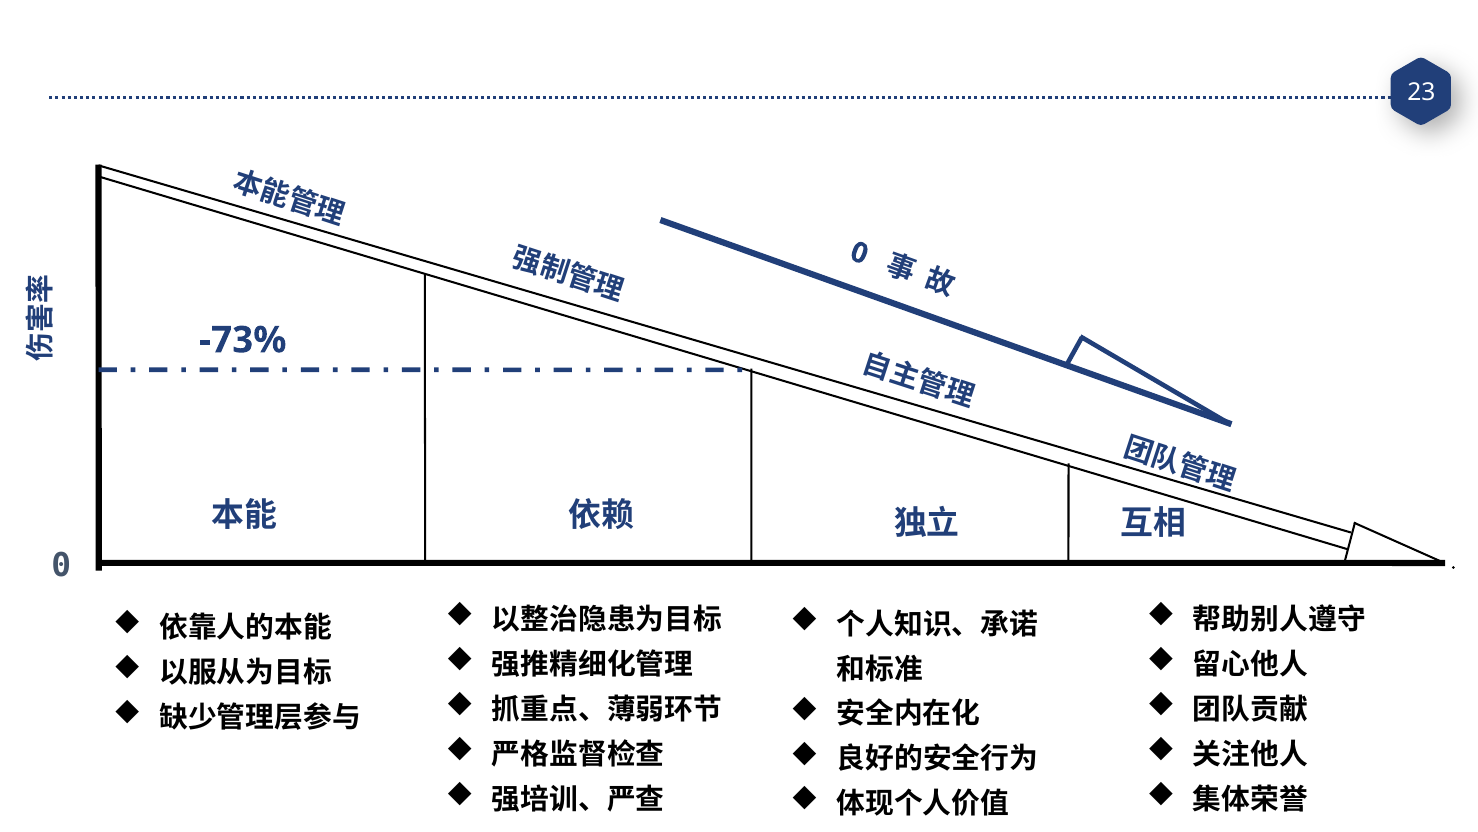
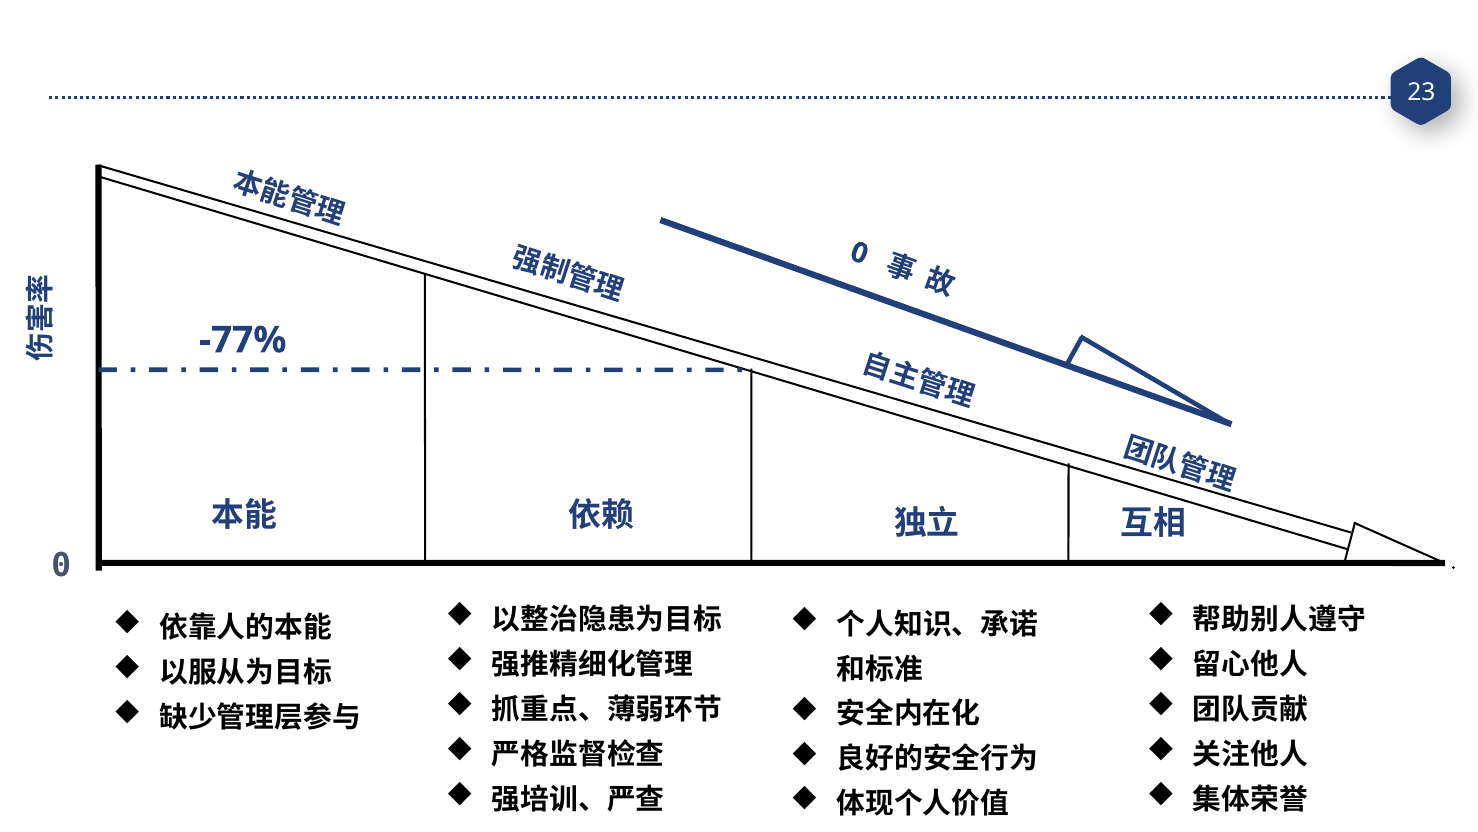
-73%: -73% -> -77% (243, 340)
